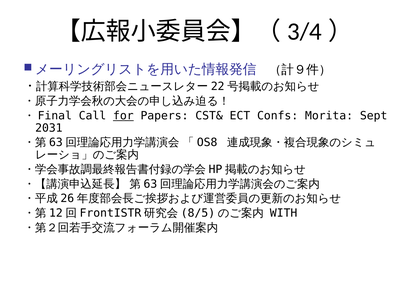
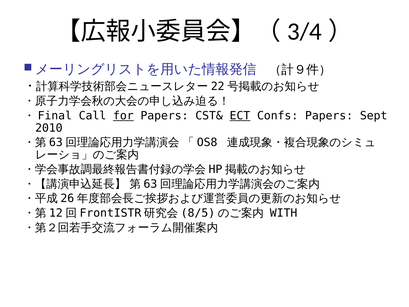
ECT underline: none -> present (240, 116)
Confs Morita: Morita -> Papers (329, 116)
2031: 2031 -> 2010 (49, 128)
